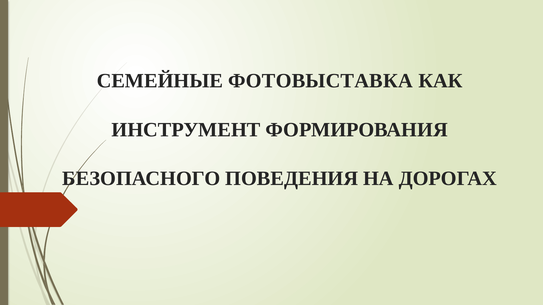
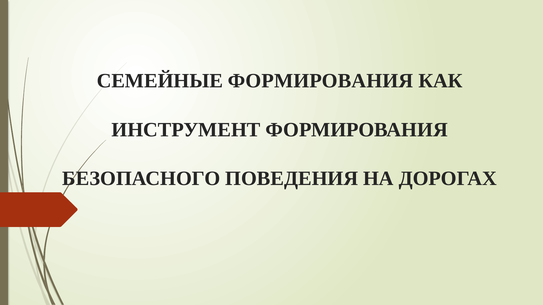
СЕМЕЙНЫЕ ФОТОВЫСТАВКА: ФОТОВЫСТАВКА -> ФОРМИРОВАНИЯ (321, 81)
